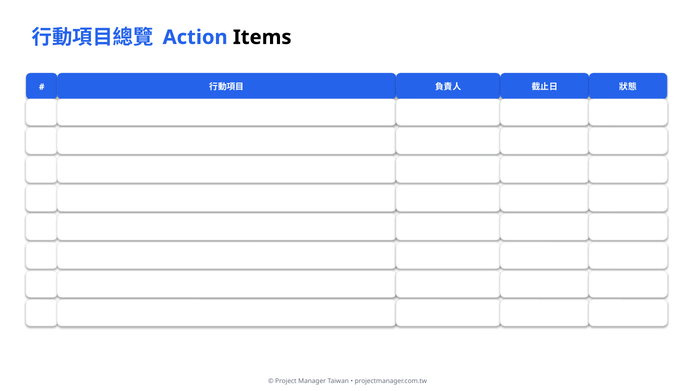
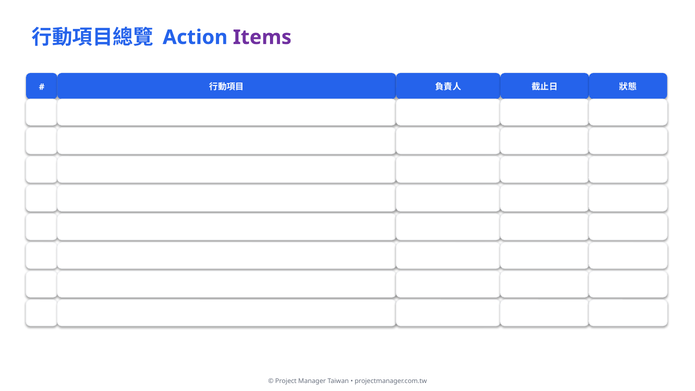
Items colour: black -> purple (262, 37)
